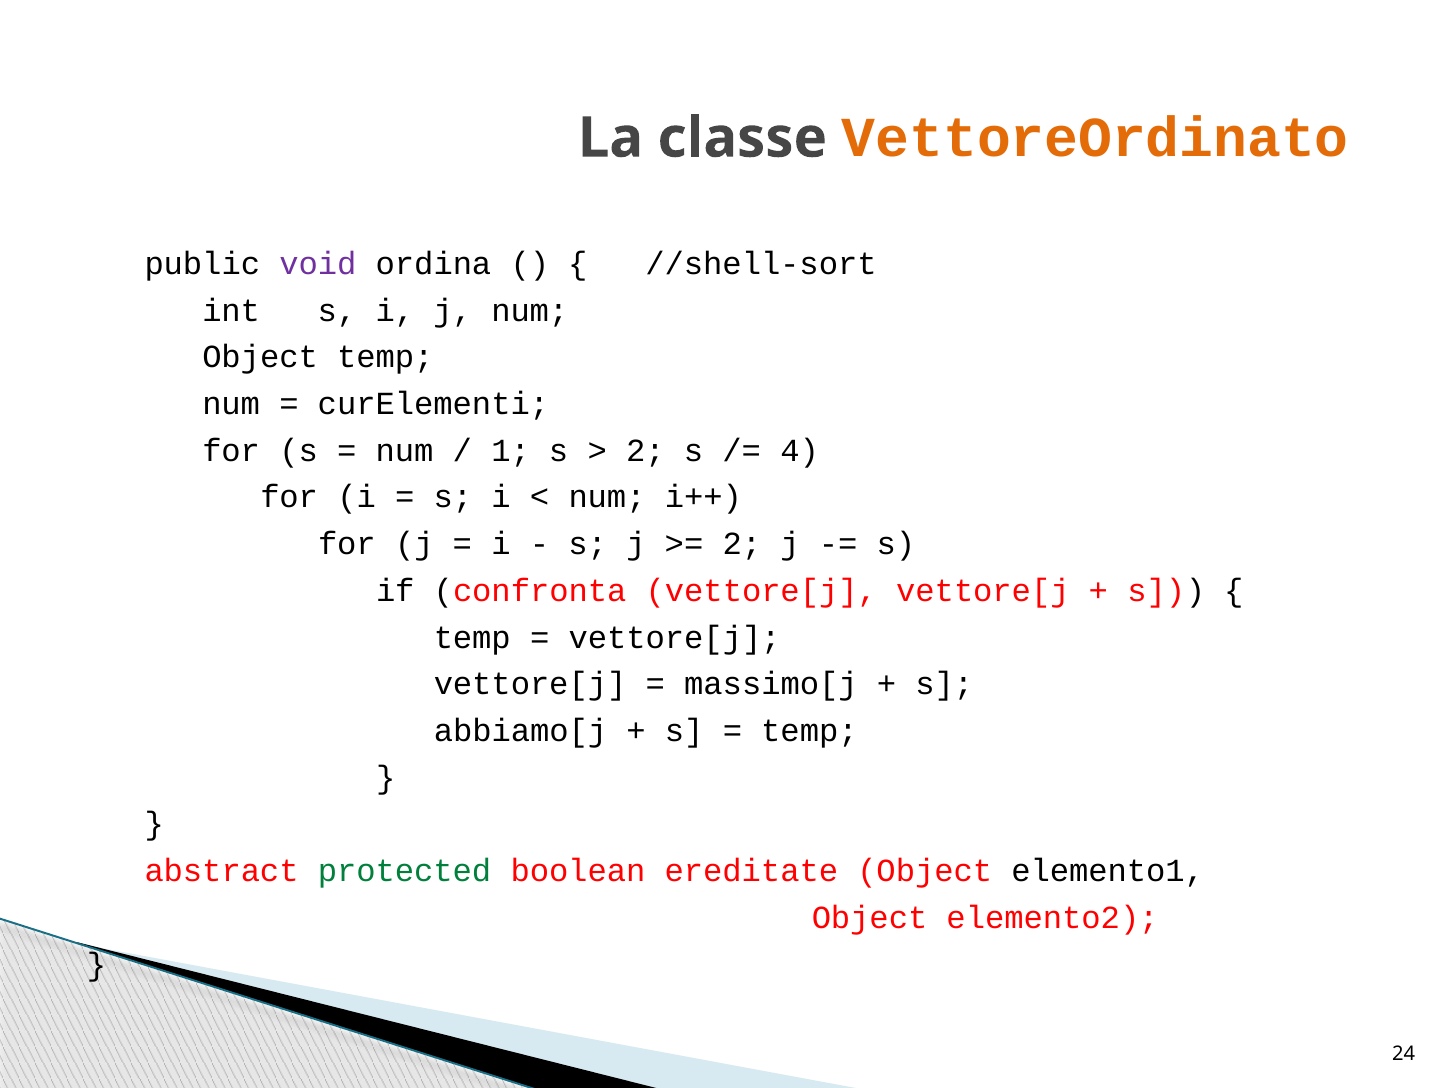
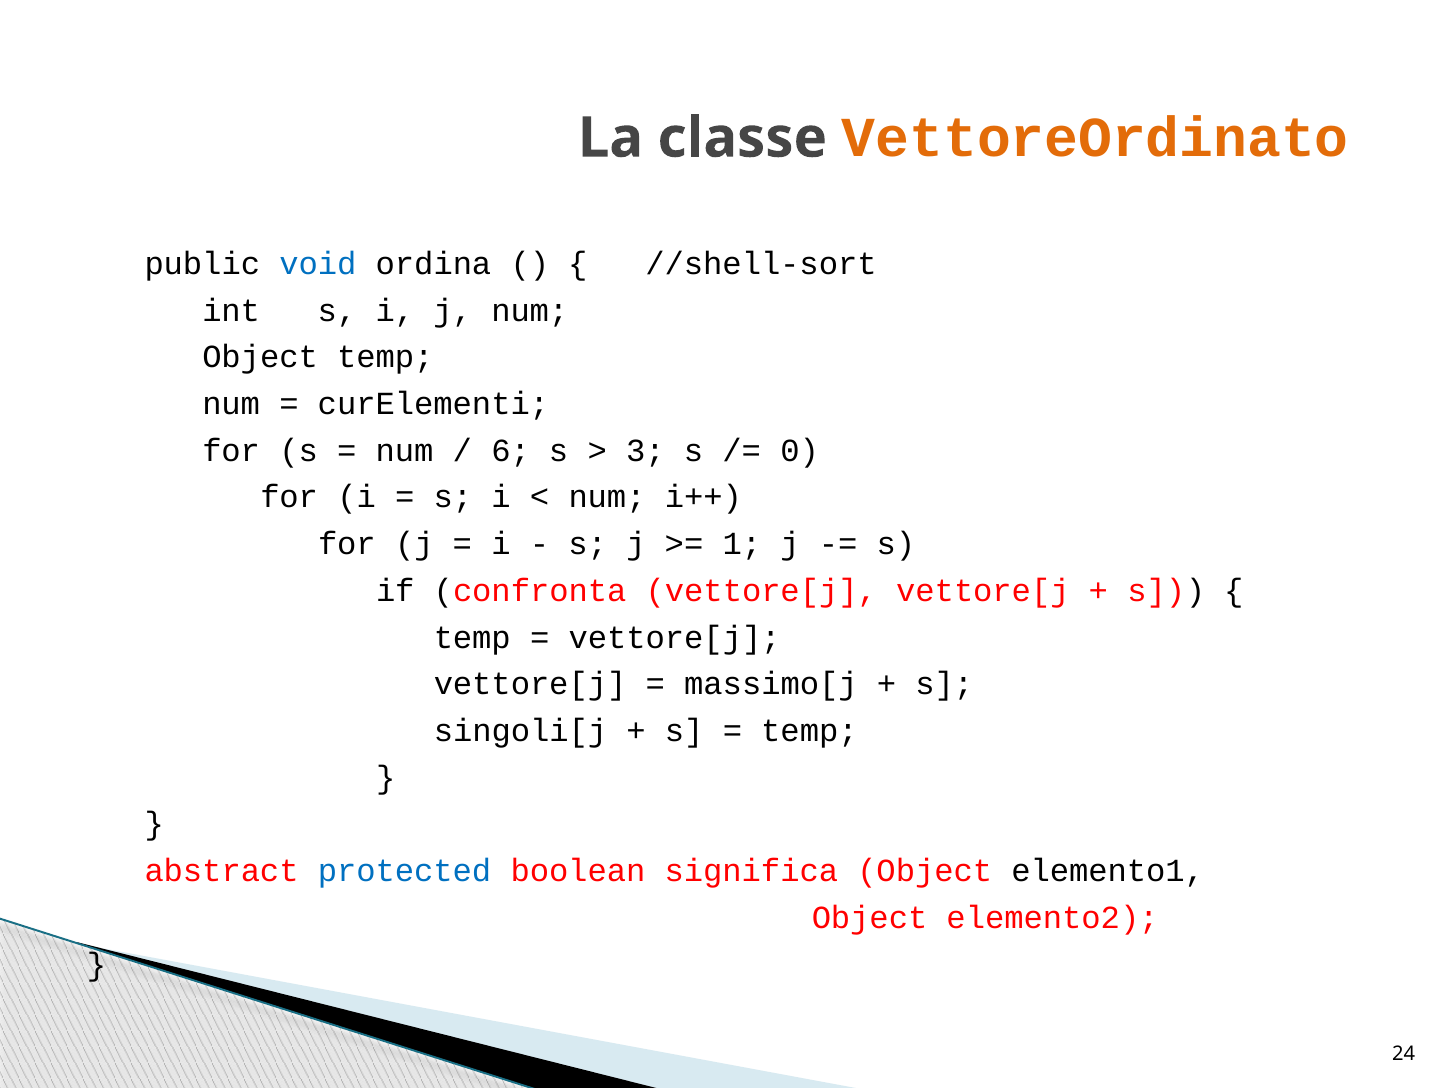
void colour: purple -> blue (318, 264)
1: 1 -> 6 (511, 450)
2: 2 -> 3 (645, 450)
4: 4 -> 0 (800, 450)
2: 2 -> 1 (742, 544)
abbiamo[j: abbiamo[j -> singoli[j (521, 731)
protected colour: green -> blue (405, 871)
ereditate: ereditate -> significa (751, 871)
